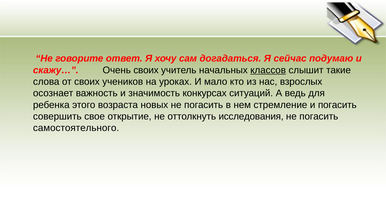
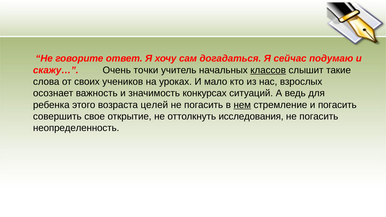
Очень своих: своих -> точки (146, 70)
новых: новых -> целей (154, 105)
нем underline: none -> present (242, 105)
самостоятельного: самостоятельного -> неопределенность (76, 128)
